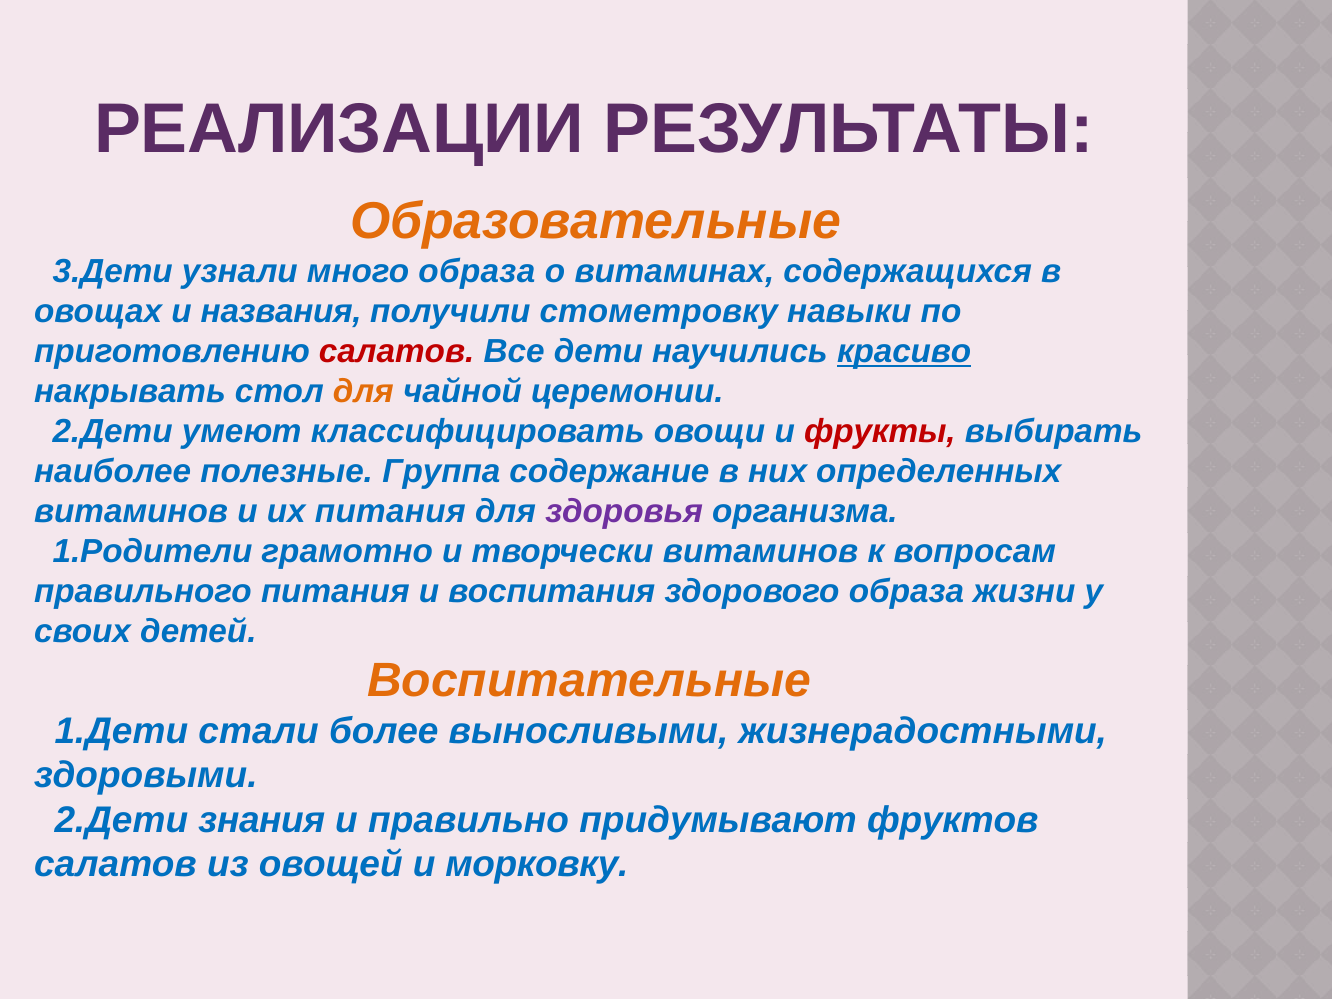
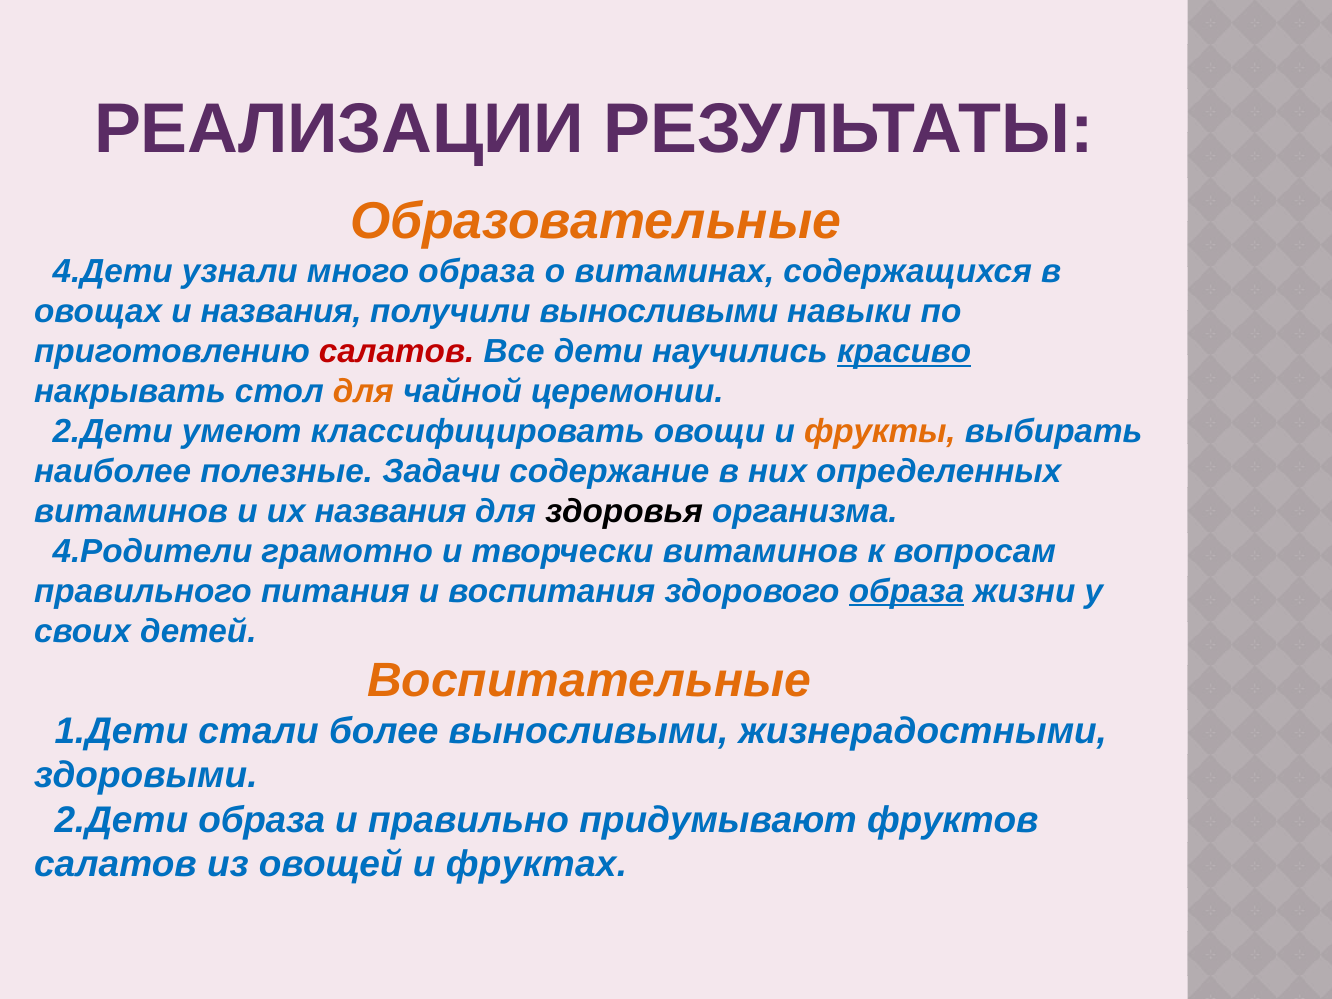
3.Дети: 3.Дети -> 4.Дети (113, 271)
получили стометровку: стометровку -> выносливыми (659, 311)
фрукты colour: red -> orange (880, 431)
Группа: Группа -> Задачи (441, 471)
их питания: питания -> названия (391, 511)
здоровья colour: purple -> black (624, 511)
1.Родители: 1.Родители -> 4.Родители (152, 551)
образа underline: none -> present (906, 591)
2.Дети знания: знания -> образа (262, 820)
морковку: морковку -> фруктах (537, 864)
